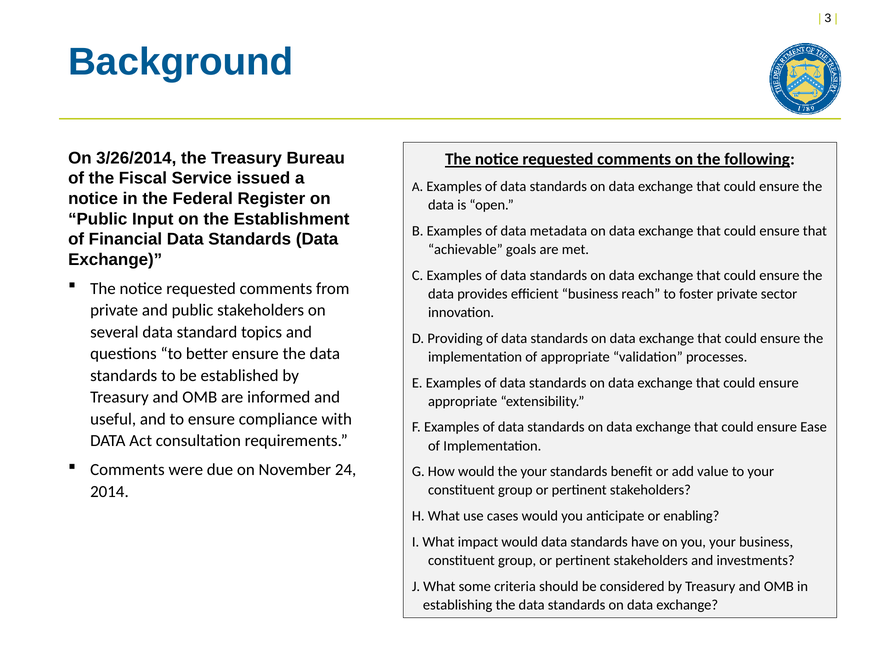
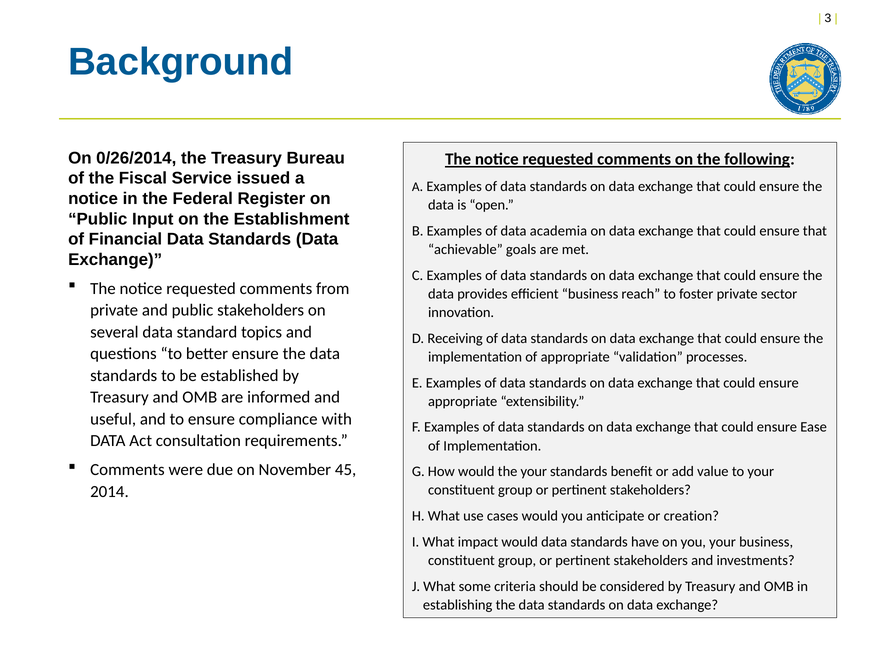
3/26/2014: 3/26/2014 -> 0/26/2014 (136, 158)
metadata: metadata -> academia (558, 231)
Providing: Providing -> Receiving (455, 339)
24: 24 -> 45 (346, 470)
enabling: enabling -> creation (691, 516)
